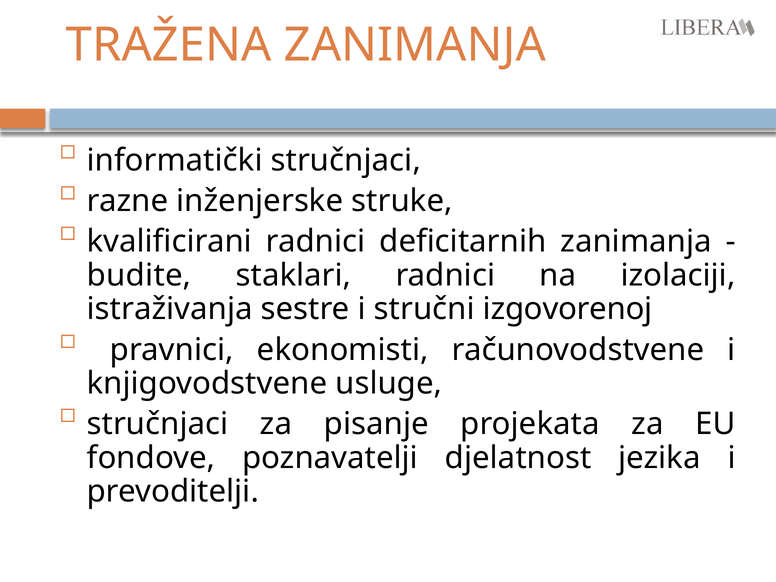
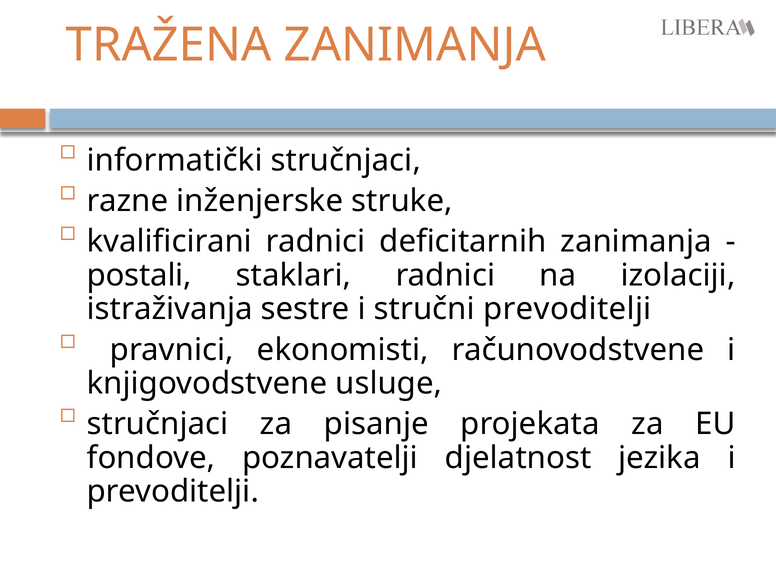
budite: budite -> postali (139, 275)
stručni izgovorenoj: izgovorenoj -> prevoditelji (567, 309)
